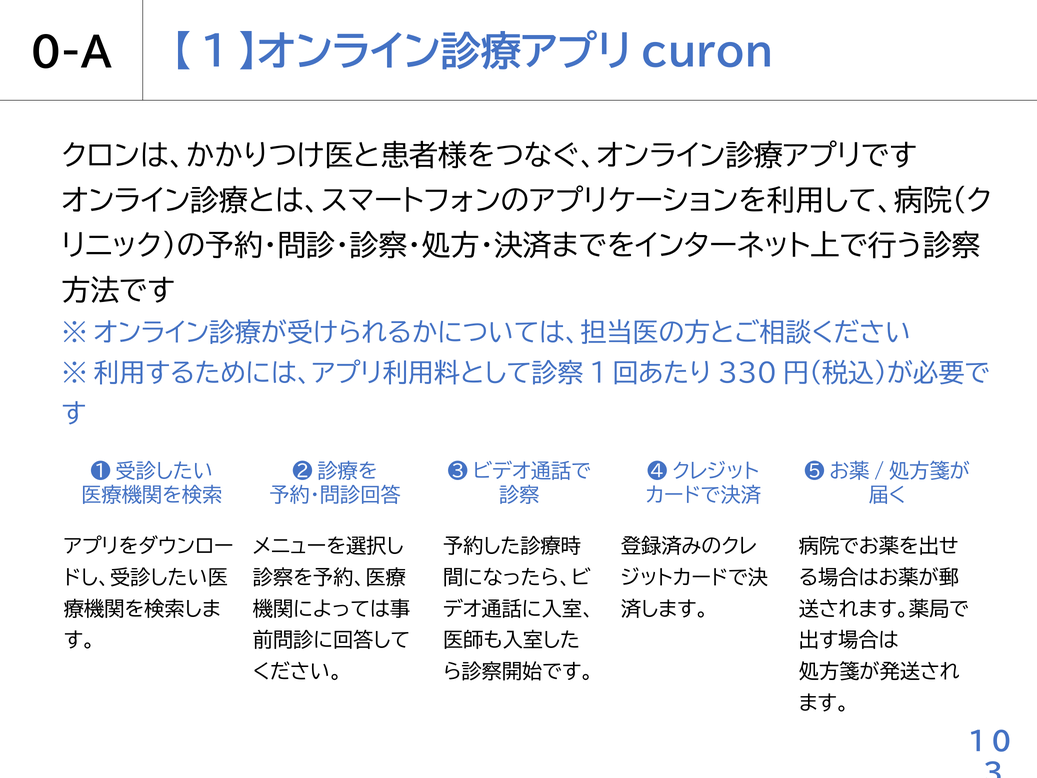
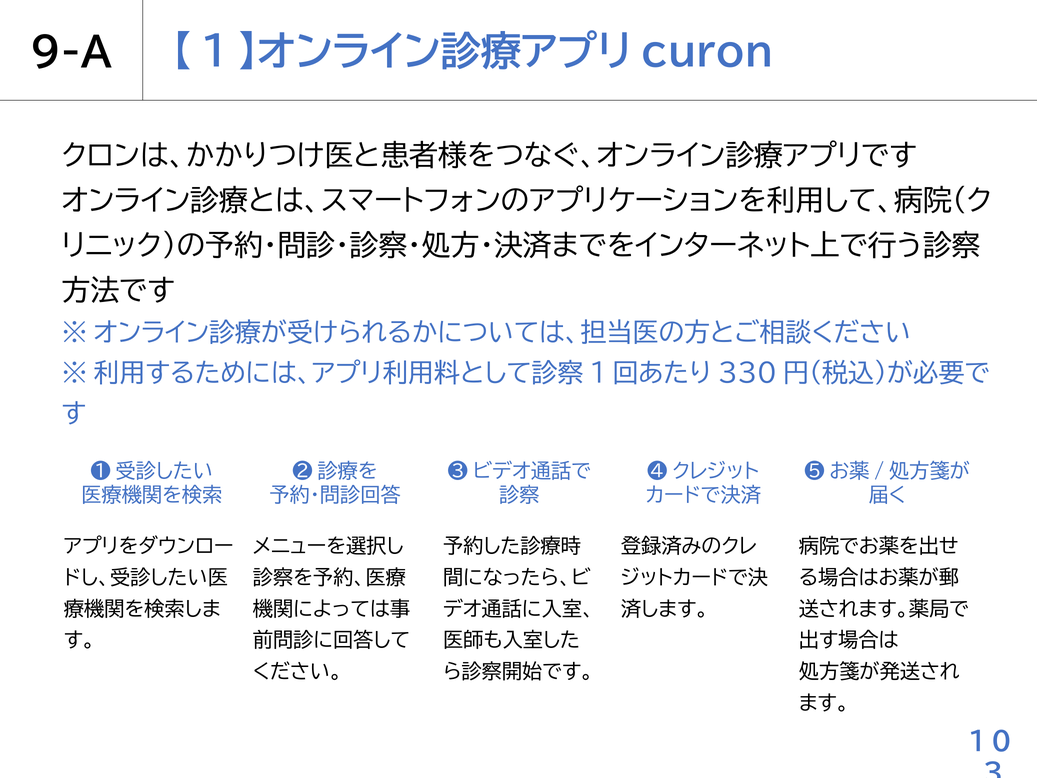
0-A: 0-A -> 9-A (71, 54)
